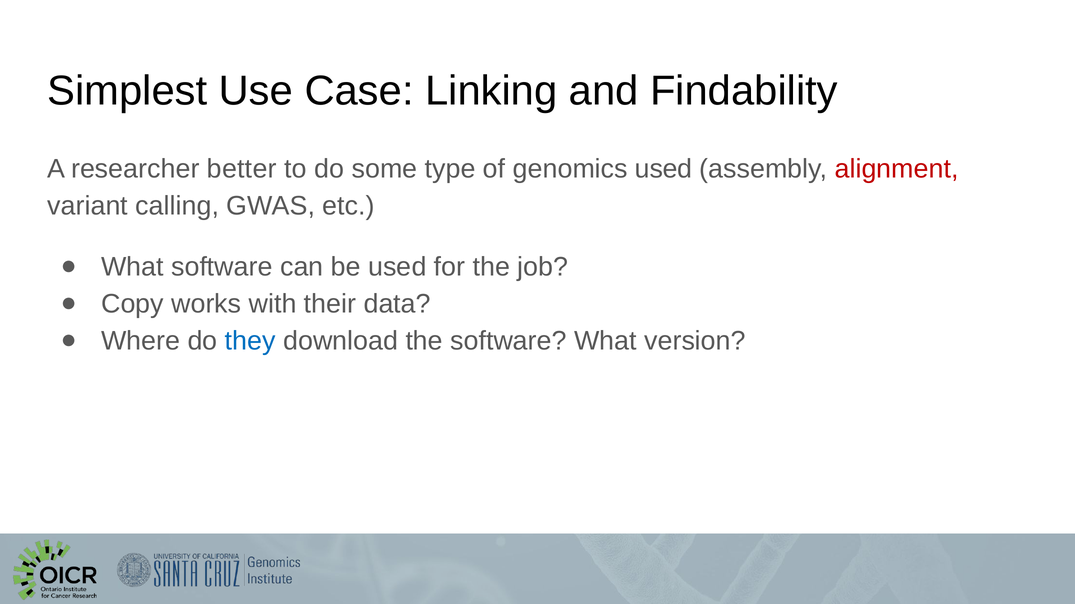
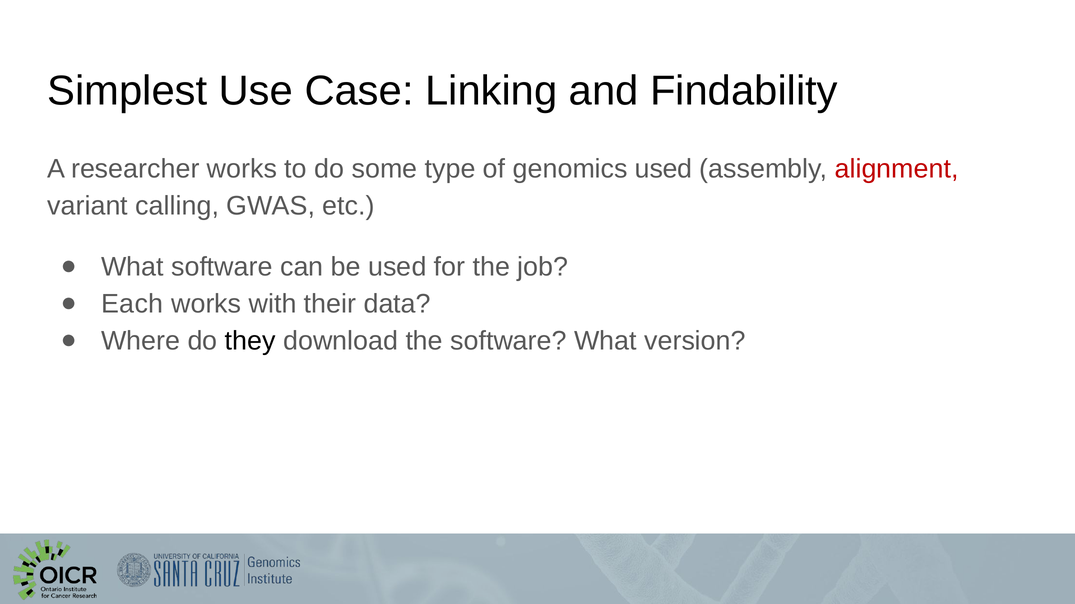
researcher better: better -> works (242, 169)
Copy: Copy -> Each (132, 304)
they colour: blue -> black (250, 341)
